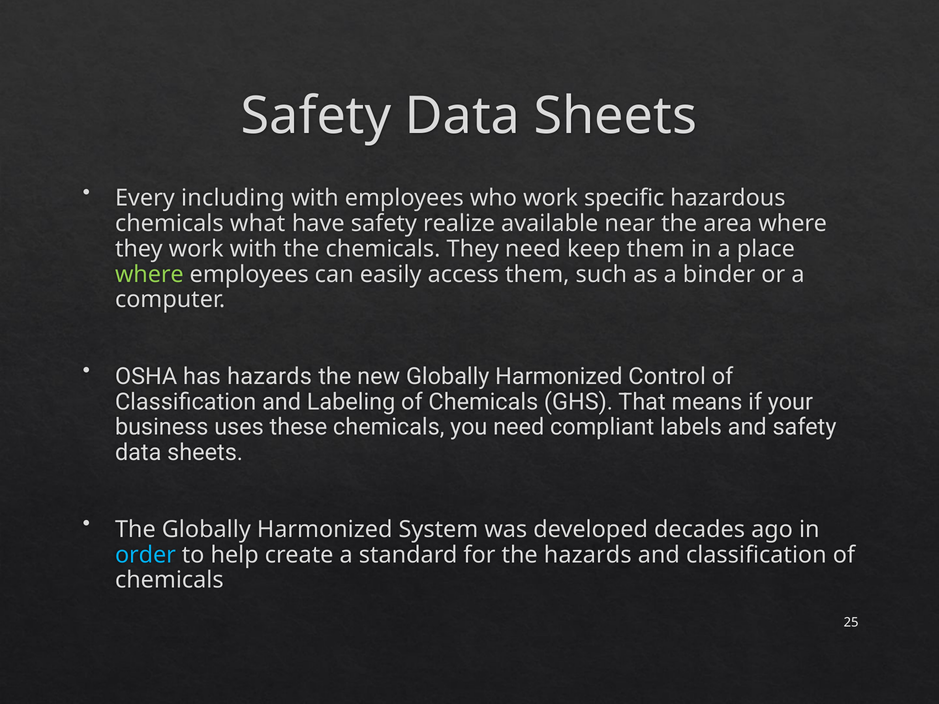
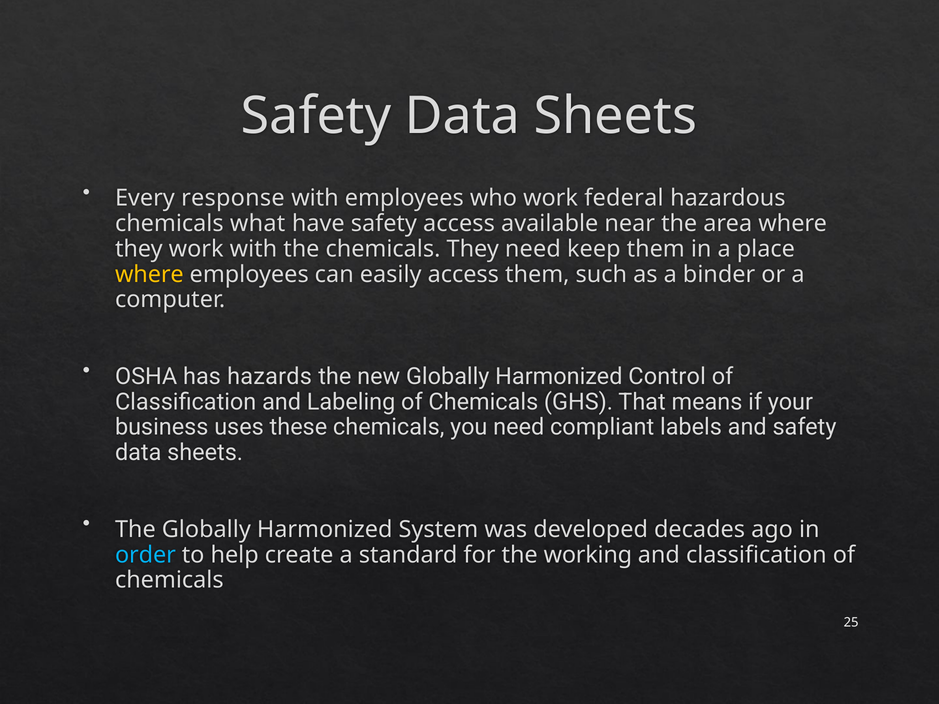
including: including -> response (233, 198)
specific: specific -> federal (624, 198)
safety realize: realize -> access (459, 224)
where colour: light green -> yellow (149, 274)
the hazards: hazards -> working (588, 555)
